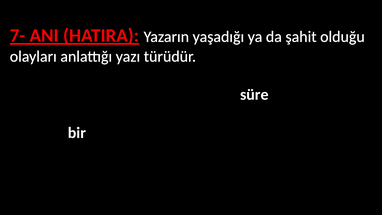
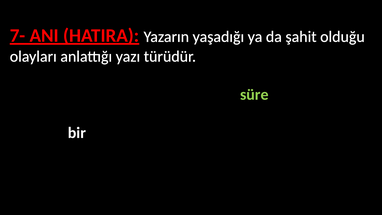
süre colour: white -> light green (254, 95)
